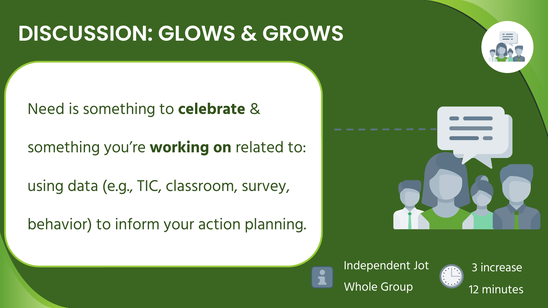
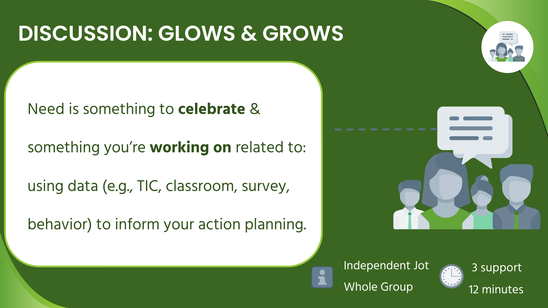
increase: increase -> support (501, 268)
